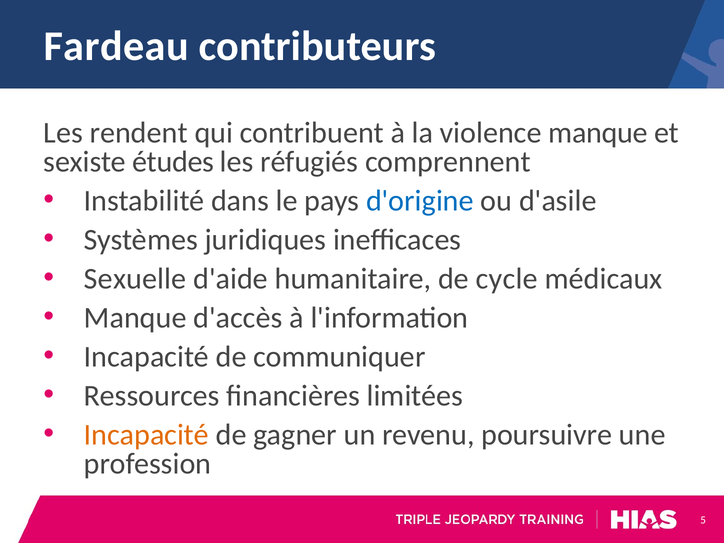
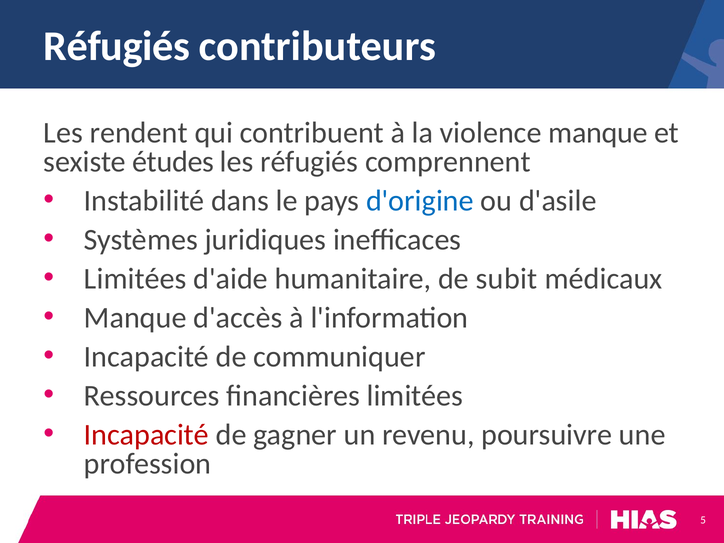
Fardeau: Fardeau -> Réfugiés (117, 46)
Sexuelle: Sexuelle -> Limitées (135, 279)
cycle: cycle -> subit (507, 279)
Incapacité colour: orange -> red (146, 435)
